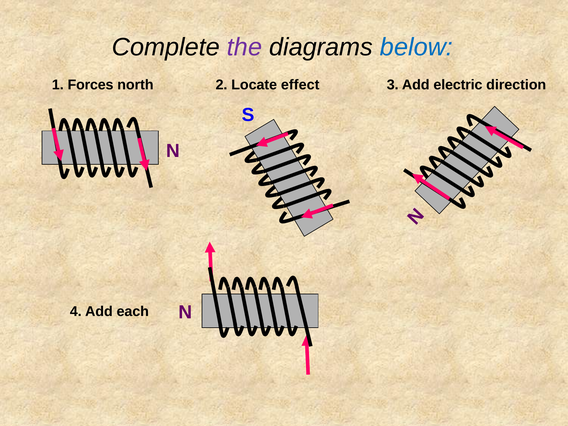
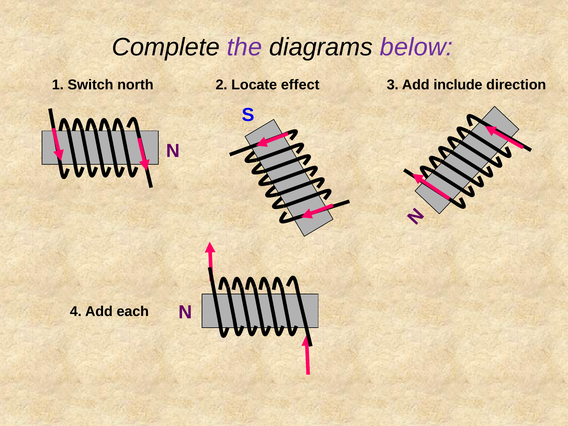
below colour: blue -> purple (416, 47)
Forces: Forces -> Switch (90, 85)
electric: electric -> include (458, 85)
